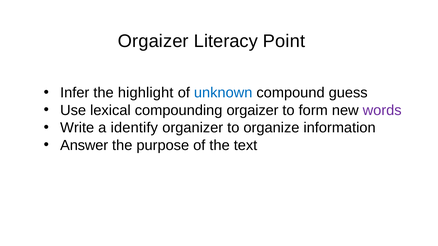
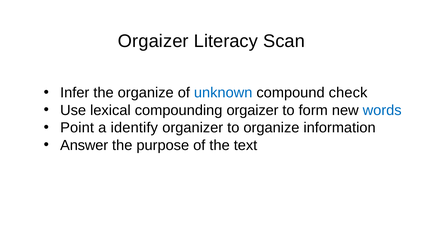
Point: Point -> Scan (284, 41)
the highlight: highlight -> organize (146, 93)
guess: guess -> check (348, 93)
words colour: purple -> blue (382, 110)
Write: Write -> Point (77, 128)
